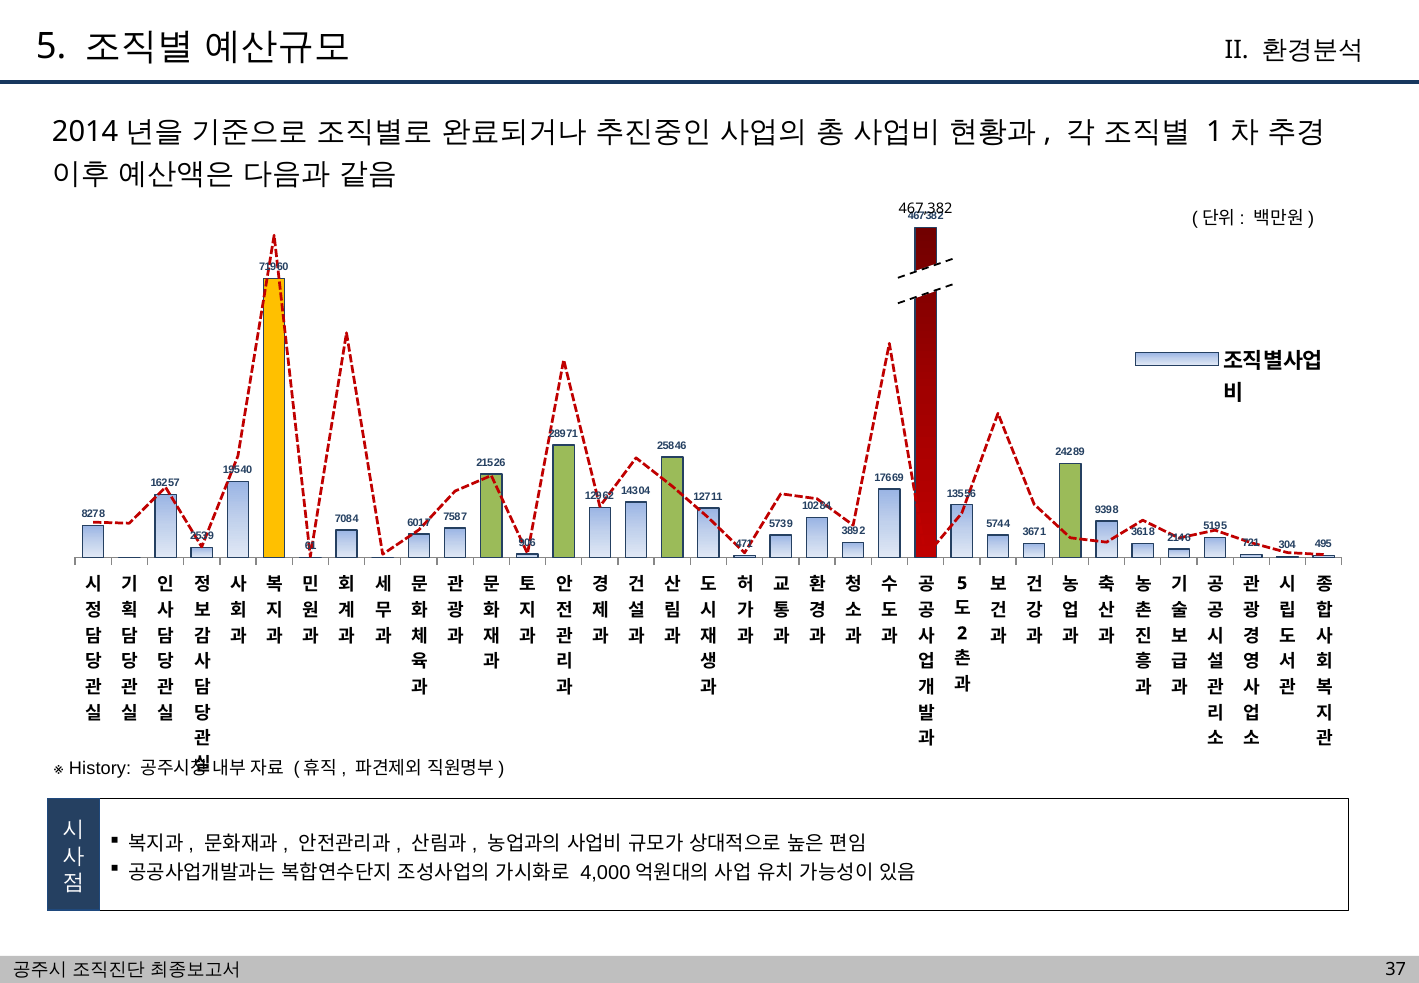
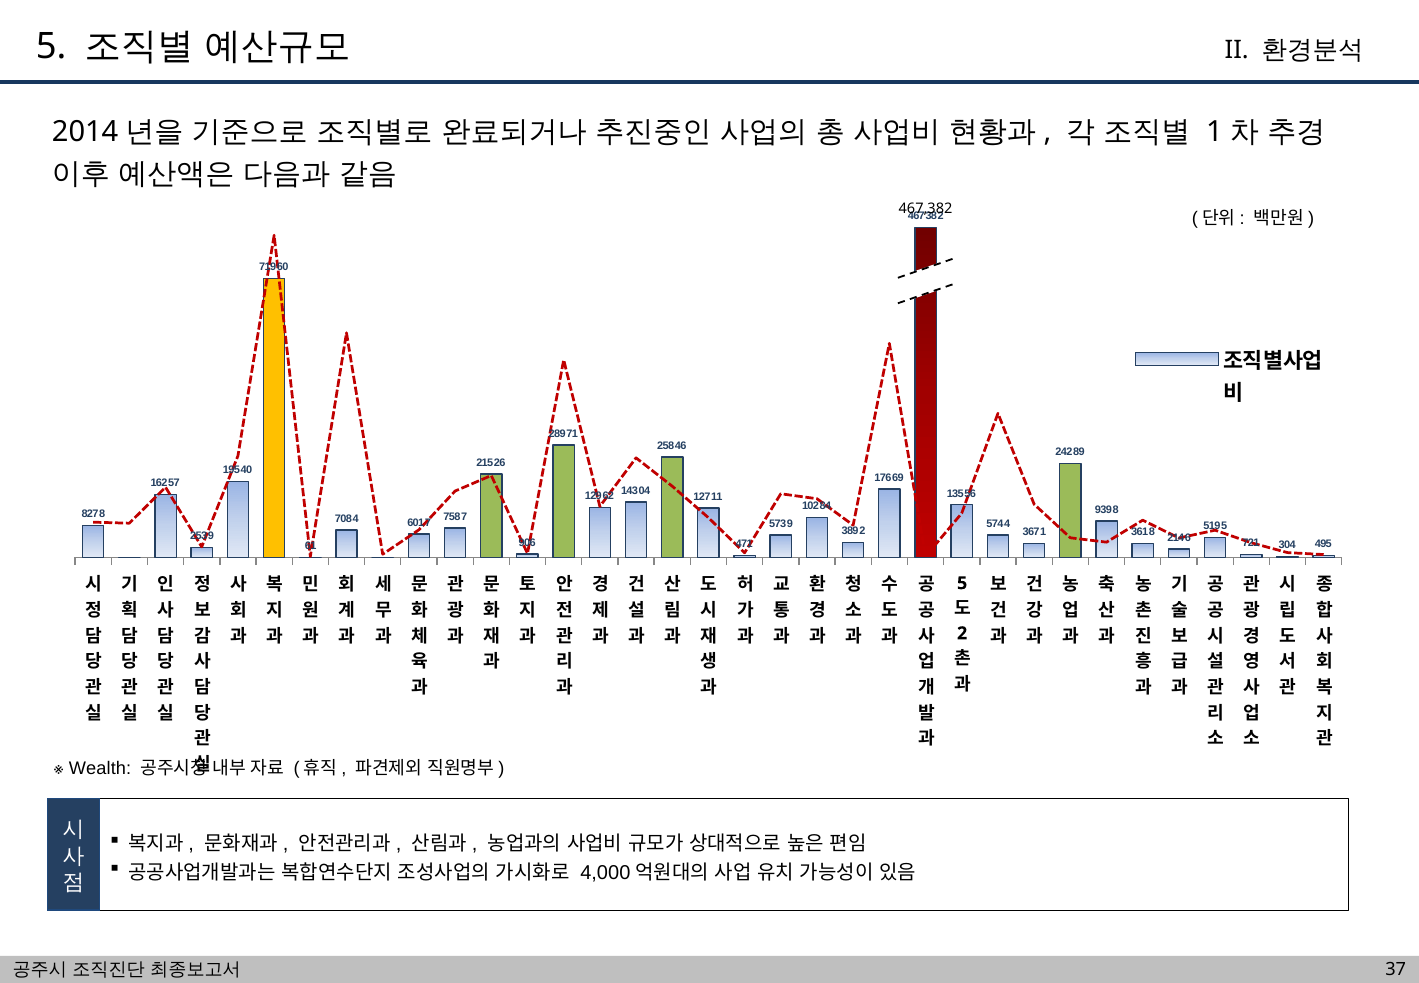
History: History -> Wealth (100, 768)
